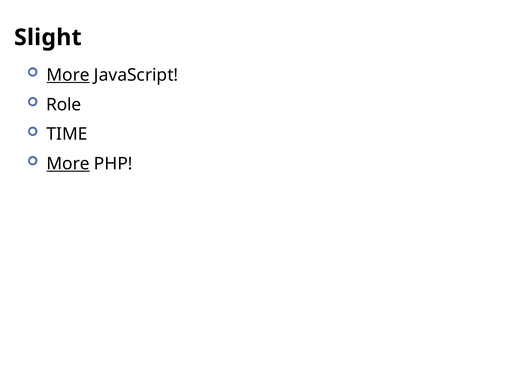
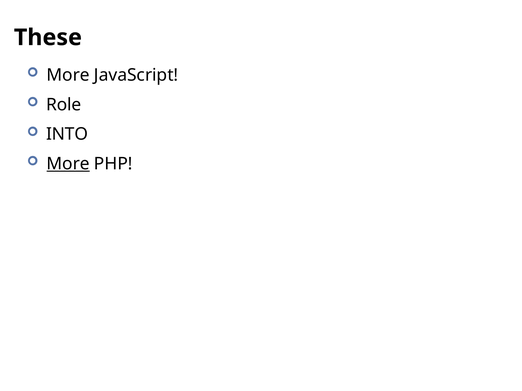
Slight: Slight -> These (48, 38)
More underline: present -> none (68, 75)
TIME: TIME -> INTO (67, 134)
